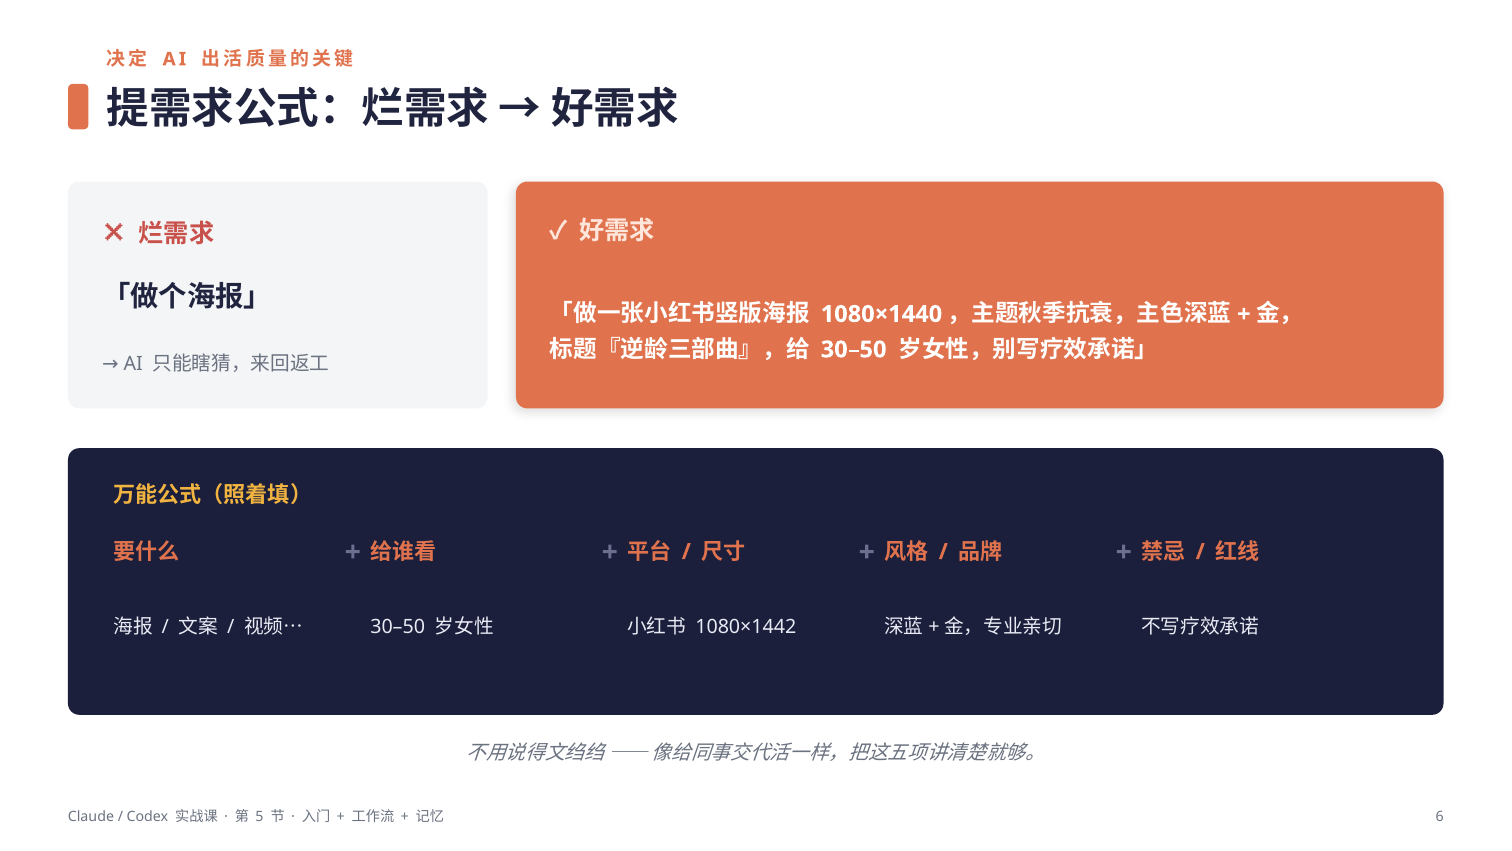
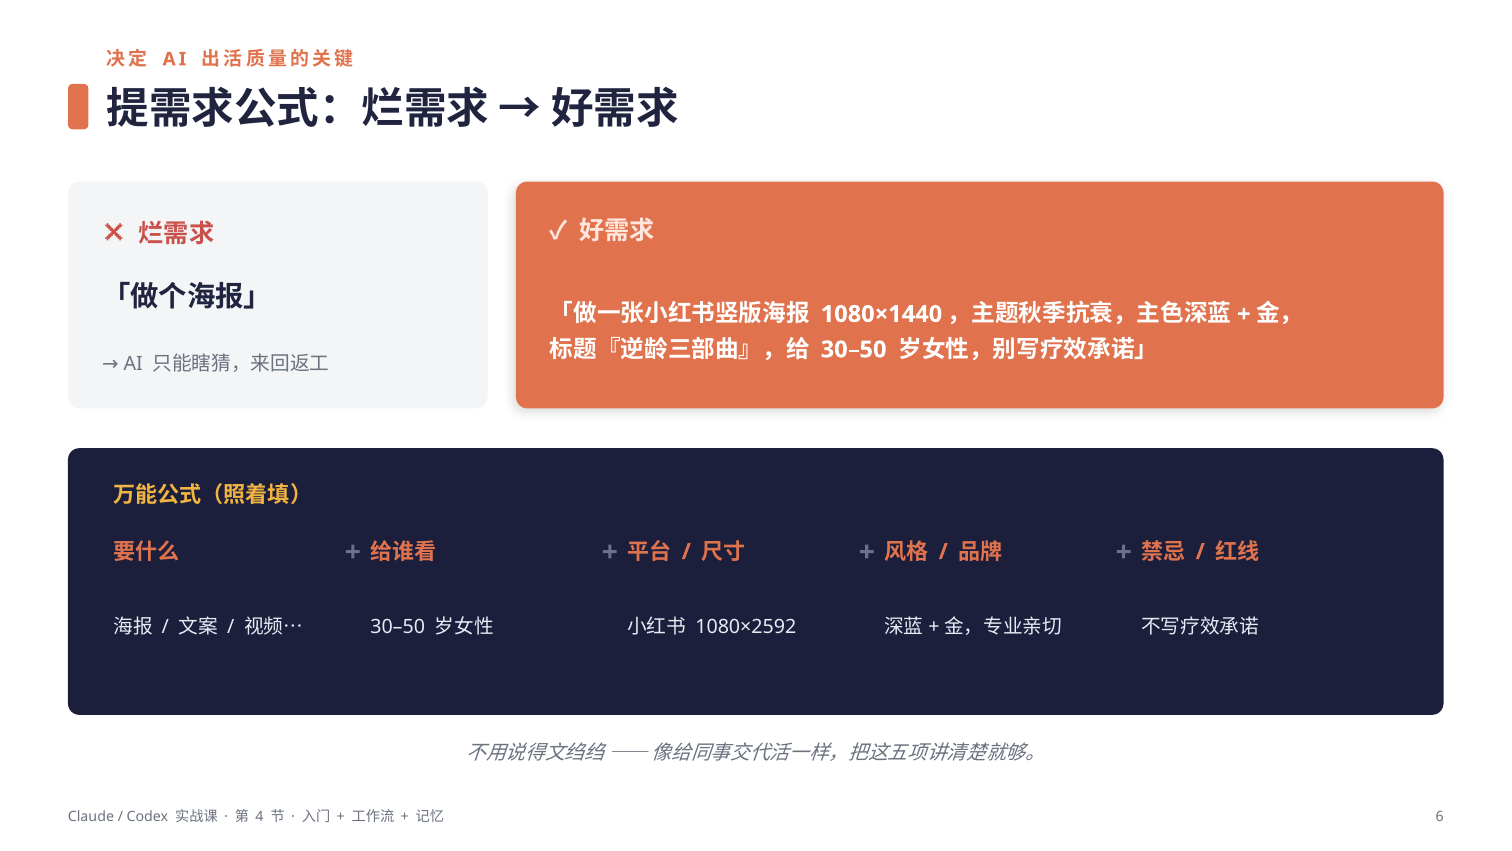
1080×1442: 1080×1442 -> 1080×2592 (746, 627)
5: 5 -> 4 (259, 816)
